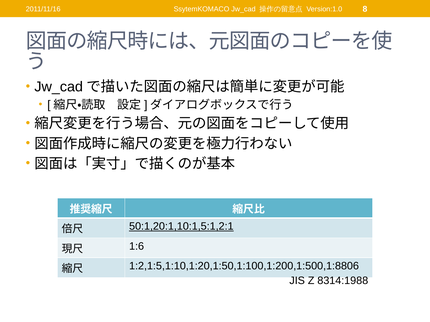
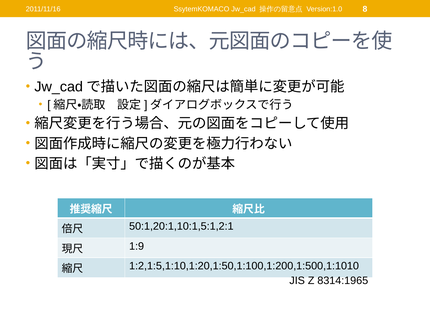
50:1,20:1,10:1,5:1,2:1 underline: present -> none (181, 227)
1:6: 1:6 -> 1:9 (137, 247)
1:2,1:5,1:10,1:20,1:50,1:100,1:200,1:500,1:8806: 1:2,1:5,1:10,1:20,1:50,1:100,1:200,1:500,1:8806 -> 1:2,1:5,1:10,1:20,1:50,1:100,1:200,1:500,1:1010 (244, 266)
8314:1988: 8314:1988 -> 8314:1965 (343, 281)
